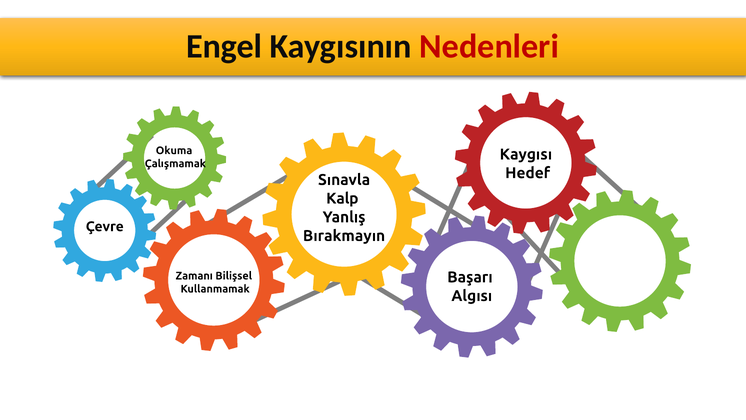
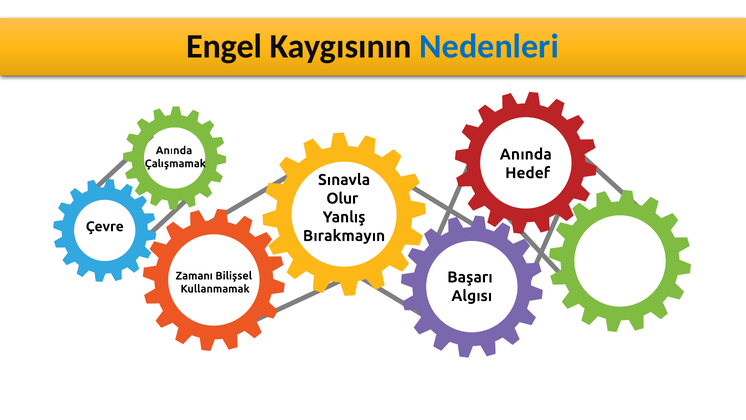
Nedenleri colour: red -> blue (489, 46)
Okuma: Okuma -> Anında (174, 150)
Kaygısı: Kaygısı -> Anında (526, 154)
Kalp: Kalp -> Olur (342, 198)
